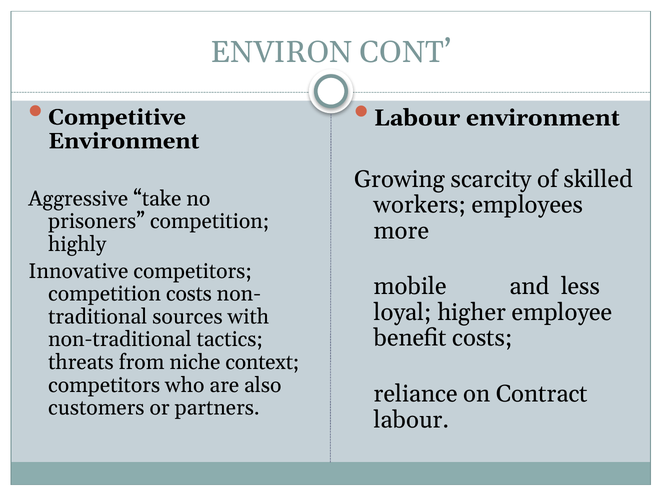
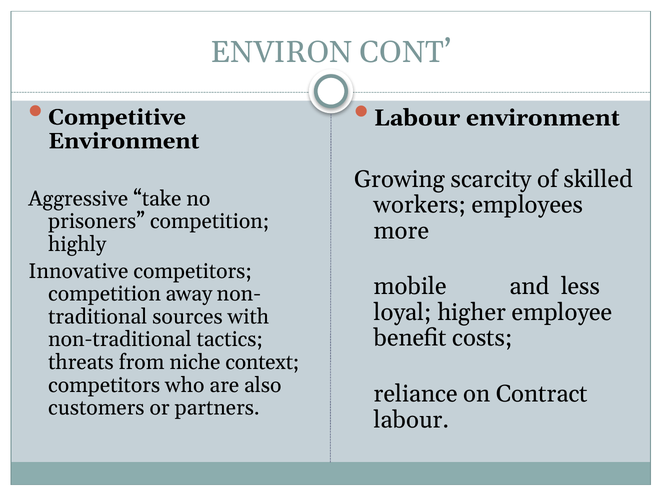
competition costs: costs -> away (189, 294)
